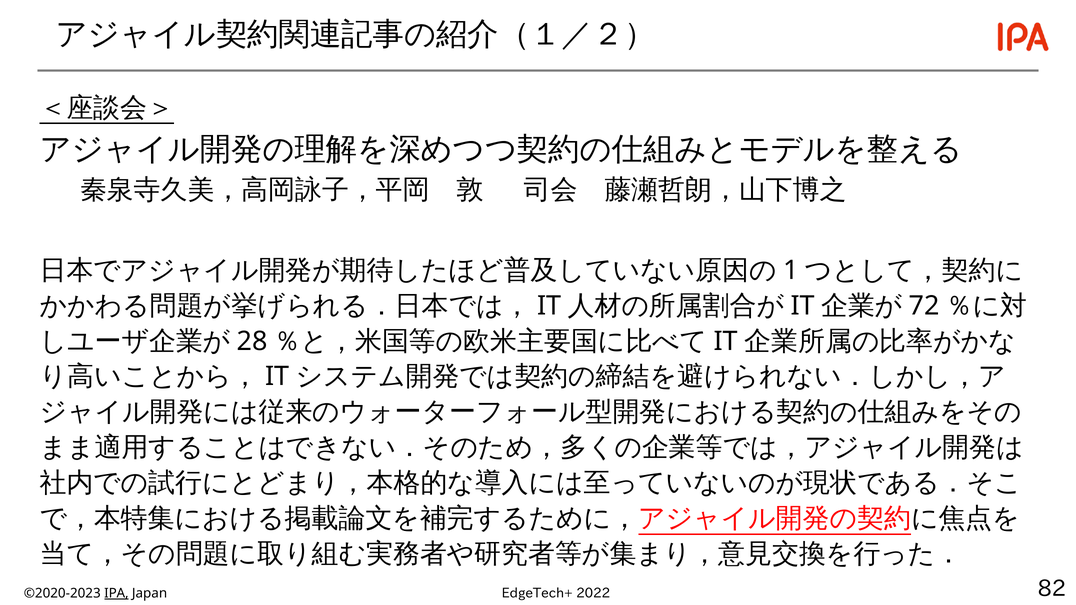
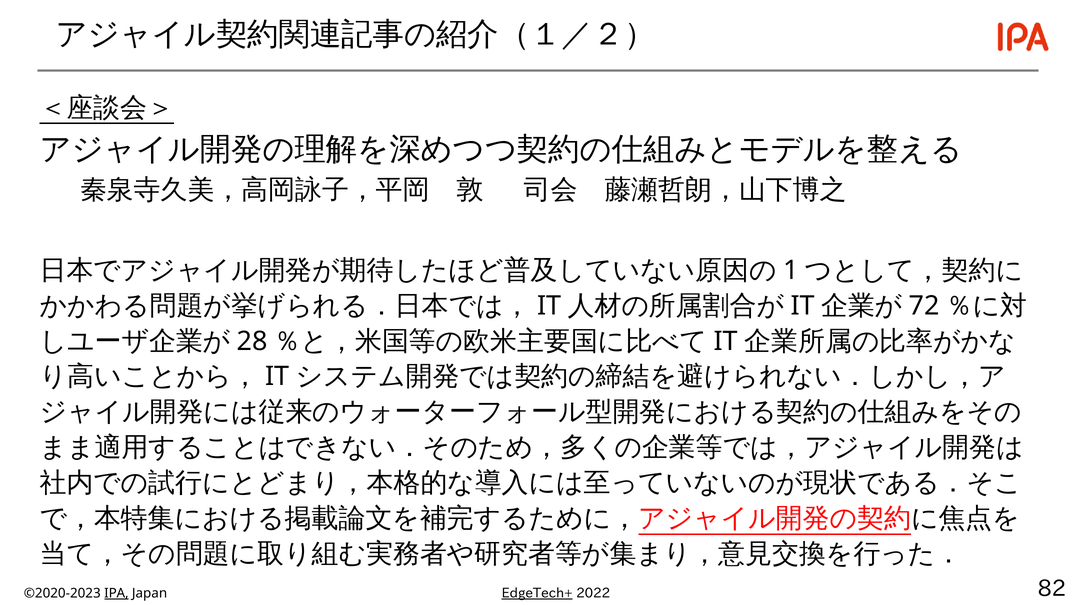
EdgeTech+ underline: none -> present (537, 593)
